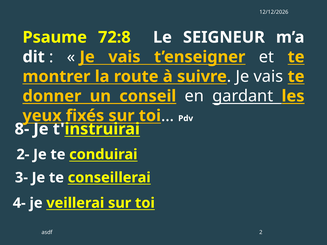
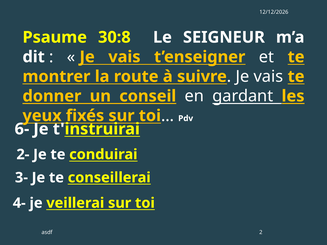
72:8: 72:8 -> 30:8 (114, 37)
8-: 8- -> 6- (22, 129)
